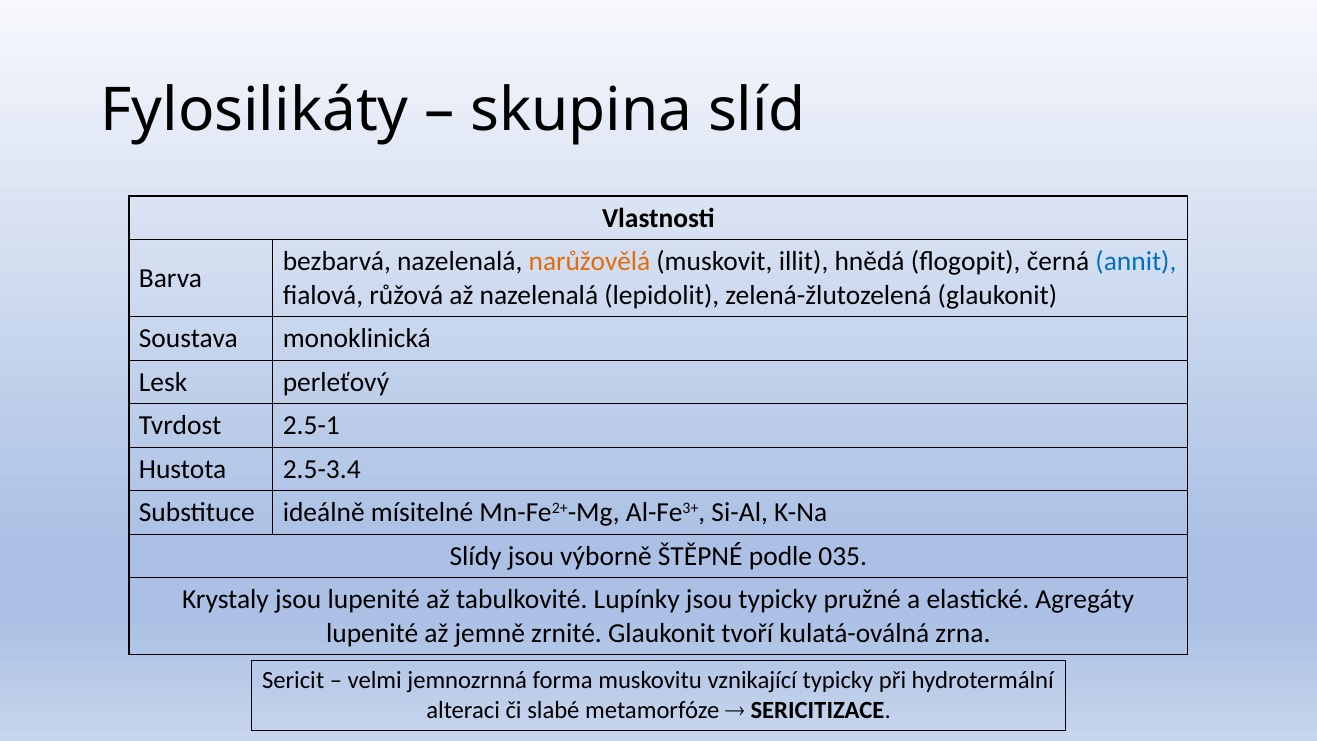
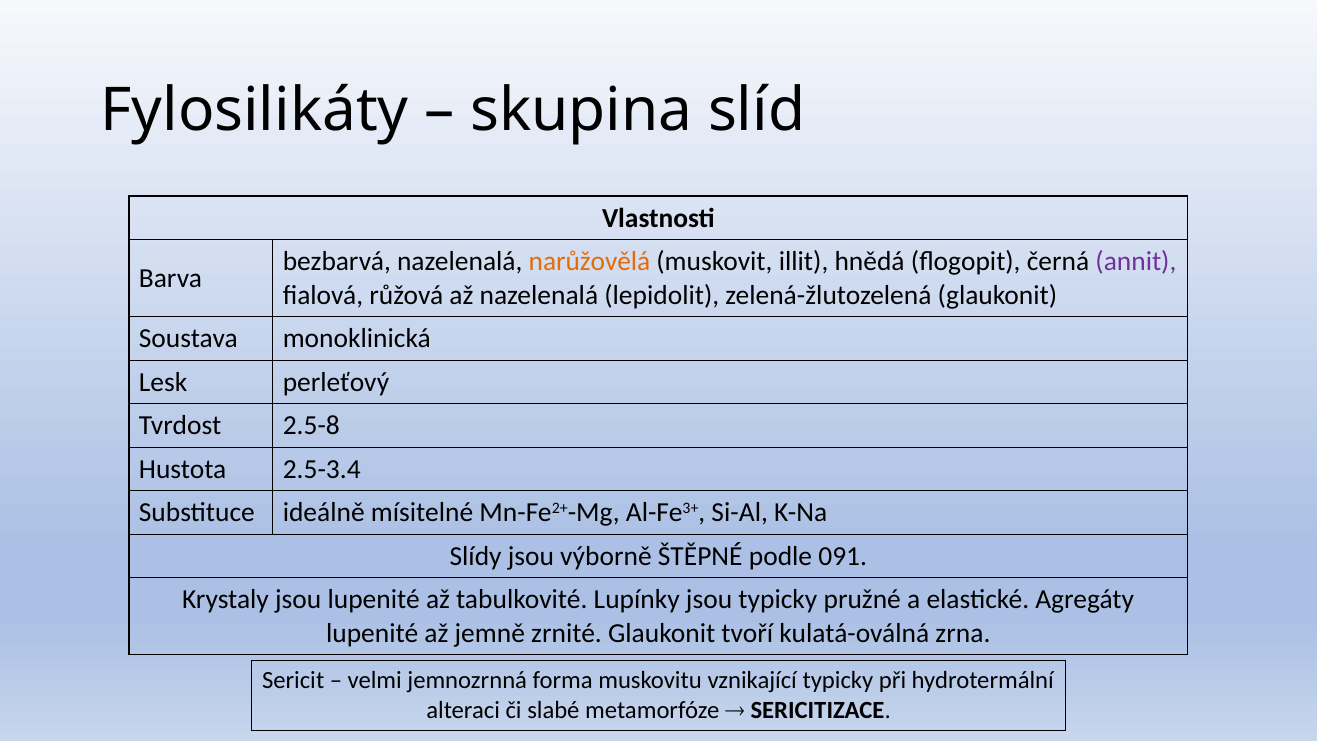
annit colour: blue -> purple (1136, 261)
2.5-1: 2.5-1 -> 2.5-8 (311, 426)
035: 035 -> 091 (843, 556)
